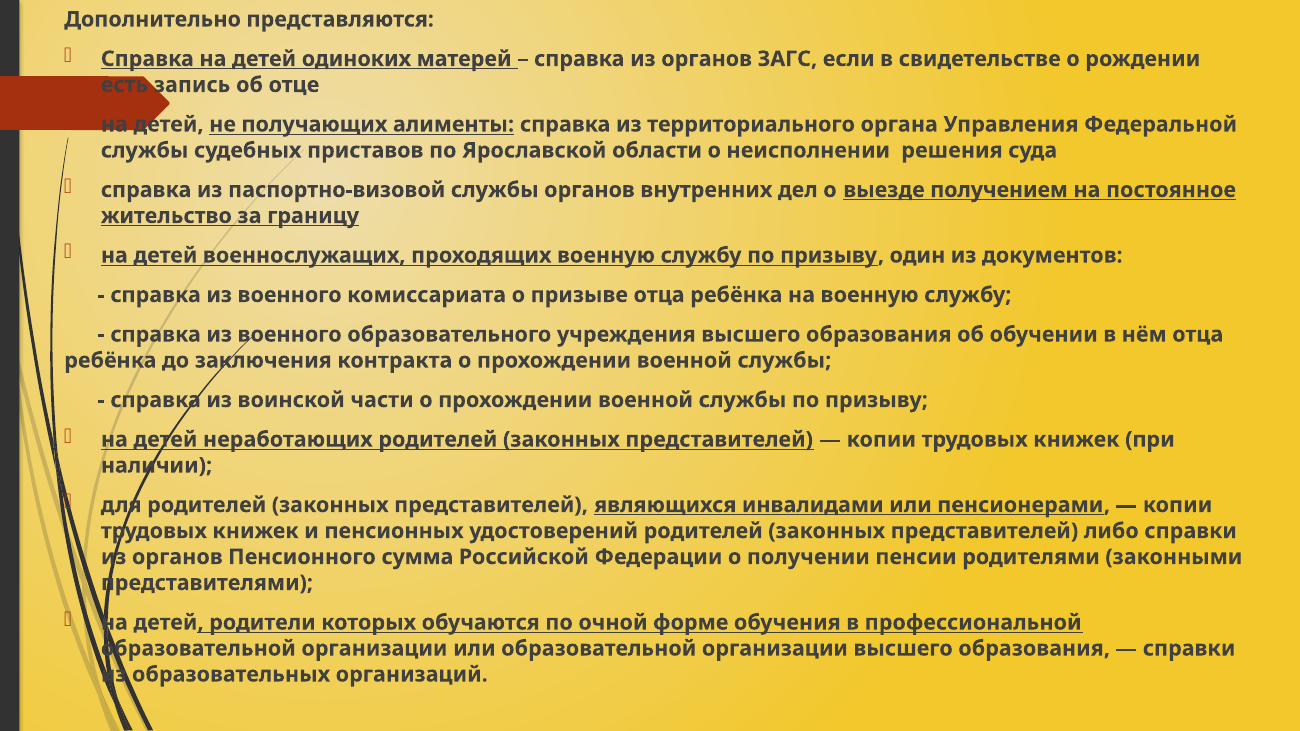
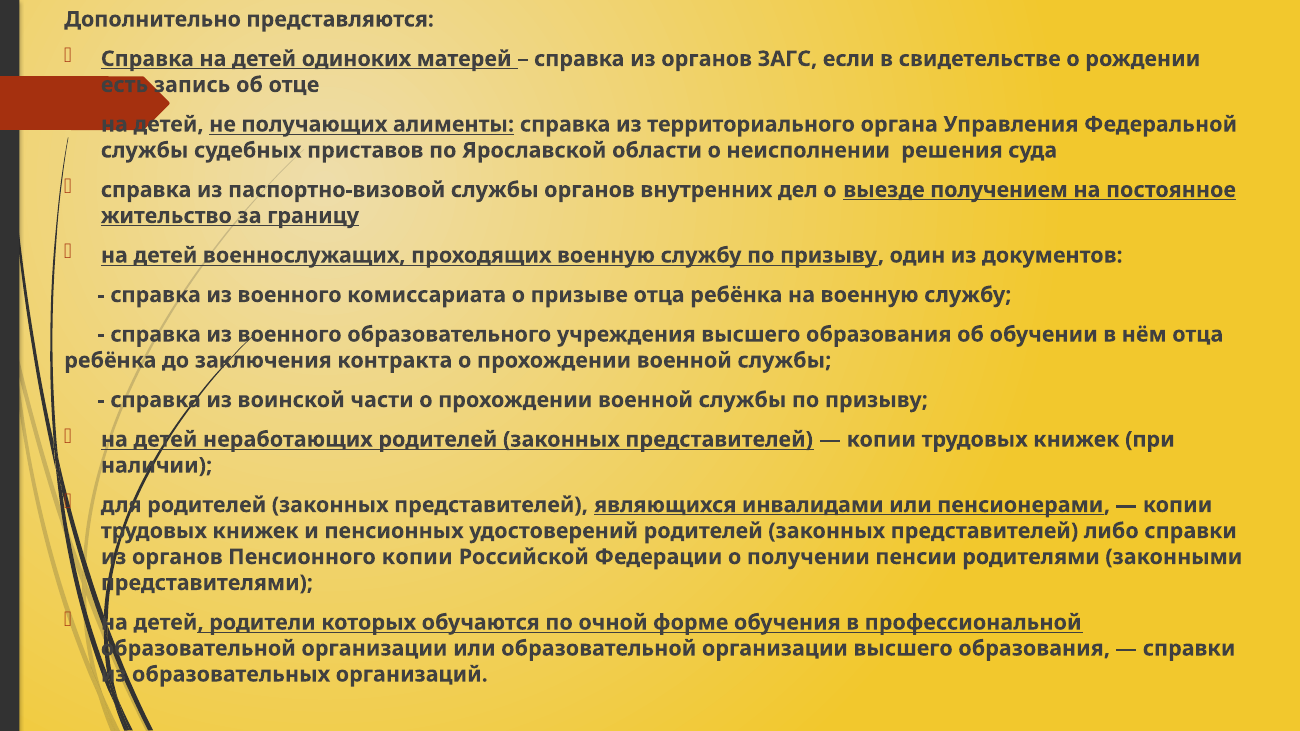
Пенсионного сумма: сумма -> копии (417, 557)
